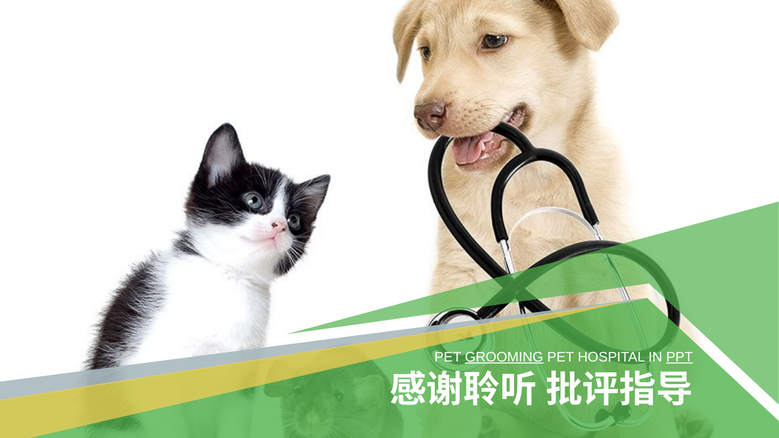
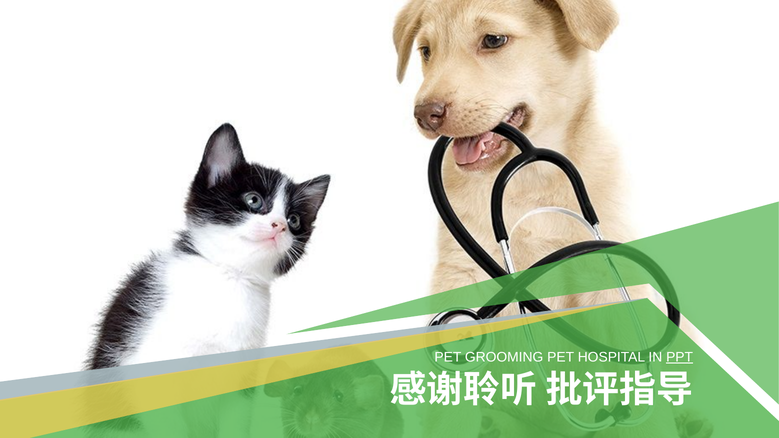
GROOMING underline: present -> none (504, 357)
